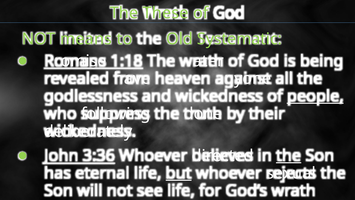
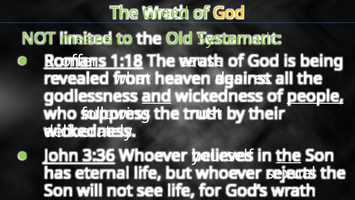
These: These -> Greed (166, 13)
God colour: white -> yellow (229, 13)
Promise: Promise -> Scoffers (75, 61)
water: water -> cause (202, 61)
have: have -> what (132, 78)
anyone: anyone -> desires (243, 78)
and underline: none -> present (157, 96)
done: done -> must (203, 114)
directed: directed -> yourself (223, 155)
but underline: present -> none (179, 173)
